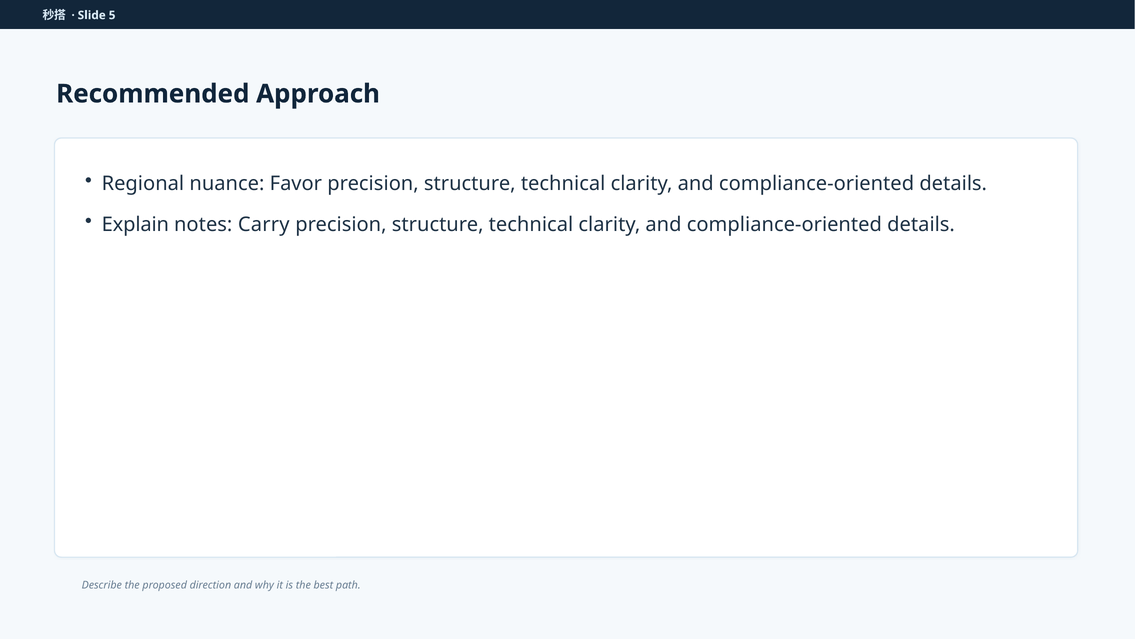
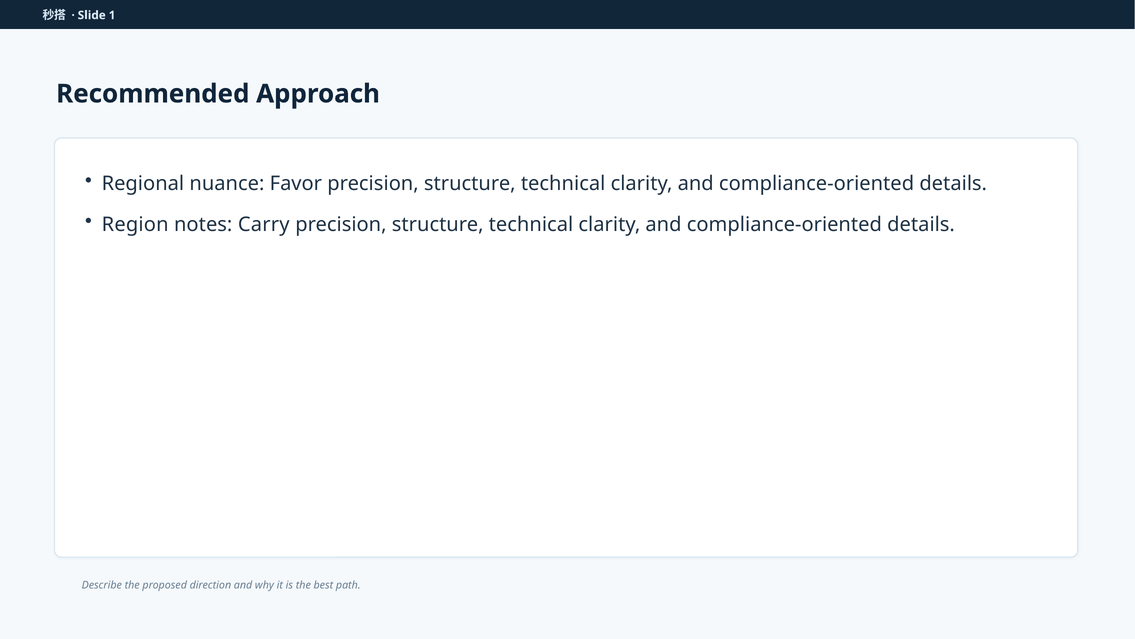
5: 5 -> 1 (112, 15)
Explain: Explain -> Region (135, 224)
